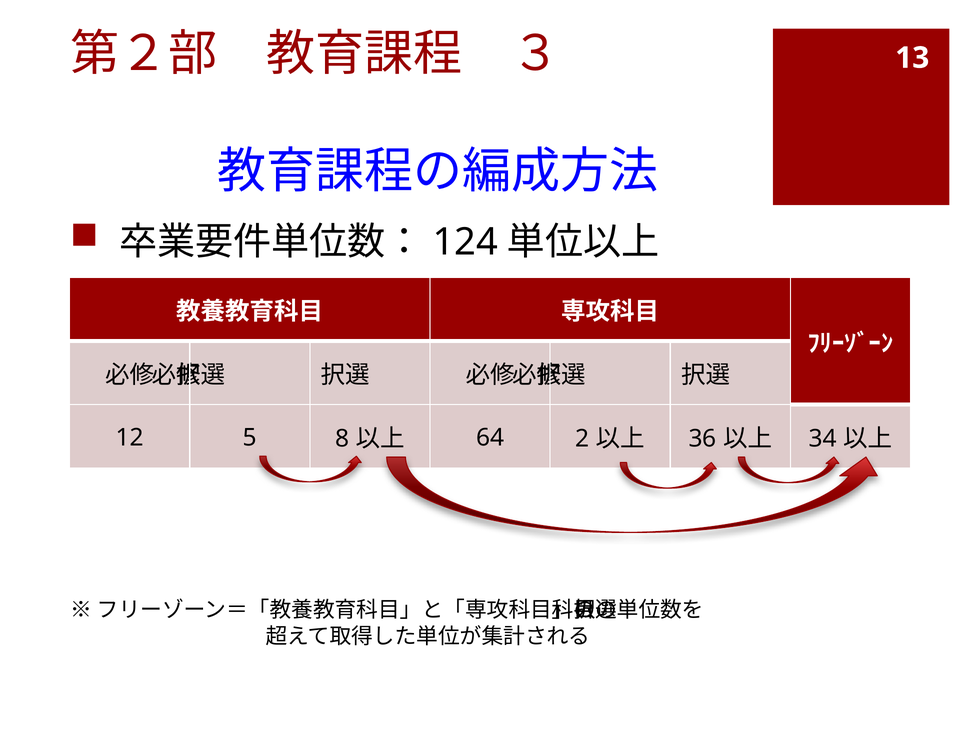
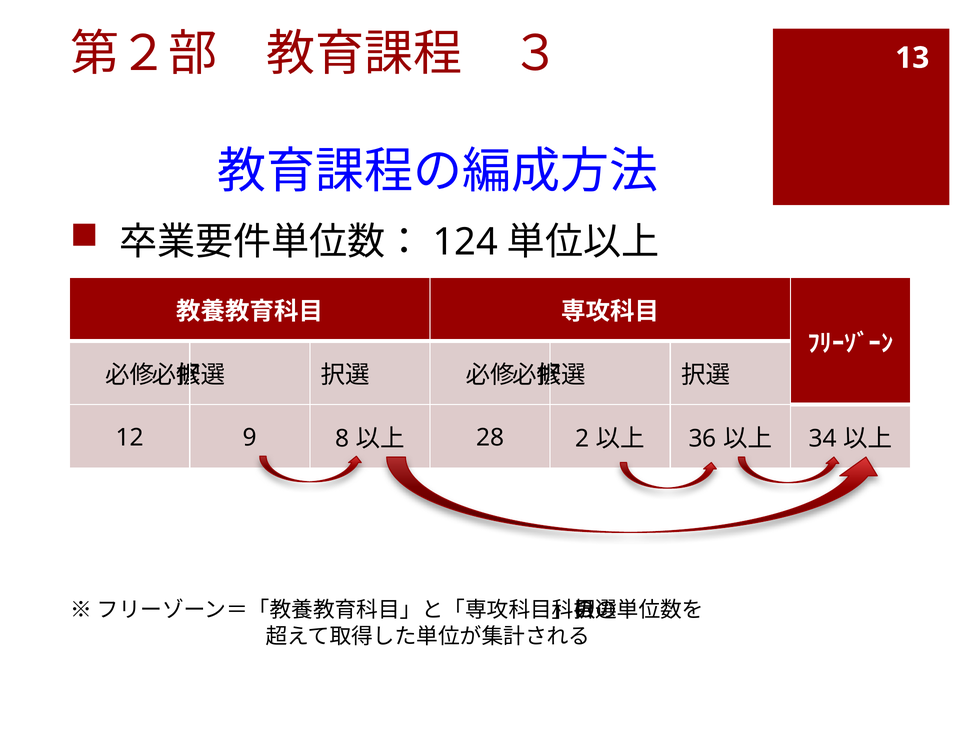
5: 5 -> 9 (250, 438)
64: 64 -> 28 (490, 438)
